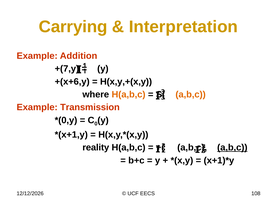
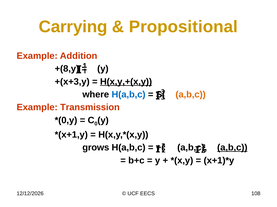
Interpretation: Interpretation -> Propositional (183, 27)
+(7,y: +(7,y -> +(8,y (67, 69)
+(x+6,y: +(x+6,y -> +(x+3,y (72, 82)
H(x,y,+(x,y underline: none -> present (126, 82)
H(a,b,c colour: orange -> blue (129, 95)
reality: reality -> grows (96, 148)
